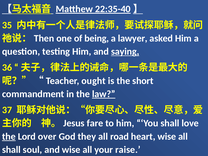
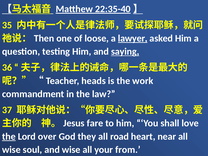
being: being -> loose (97, 38)
lawyer underline: none -> present (133, 38)
ought: ought -> heads (94, 81)
short: short -> work (143, 81)
law underline: present -> none (104, 94)
heart wise: wise -> near (167, 136)
shall: shall -> wise (11, 150)
raise: raise -> from (128, 150)
